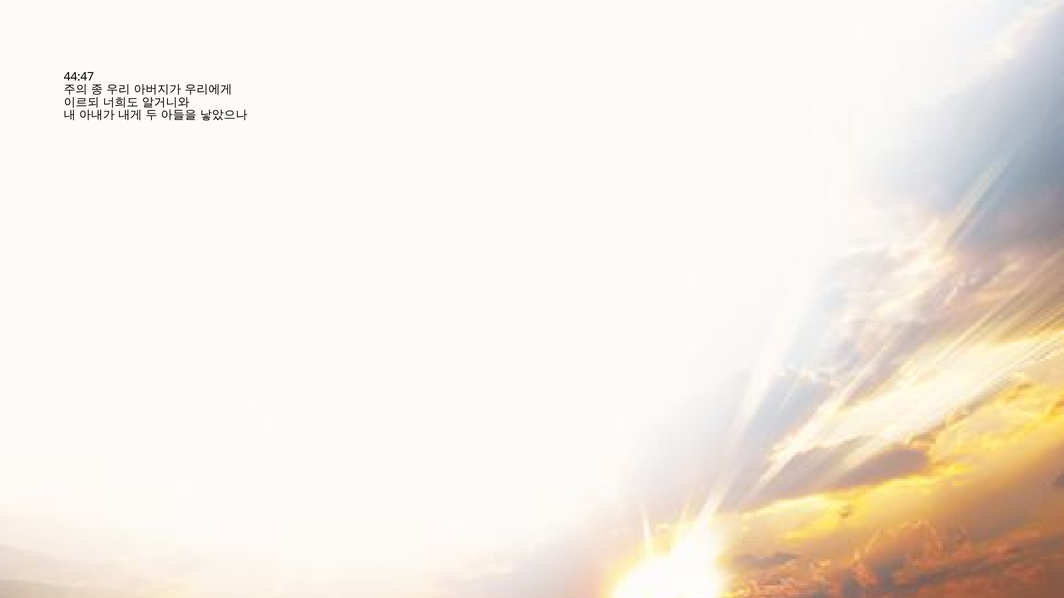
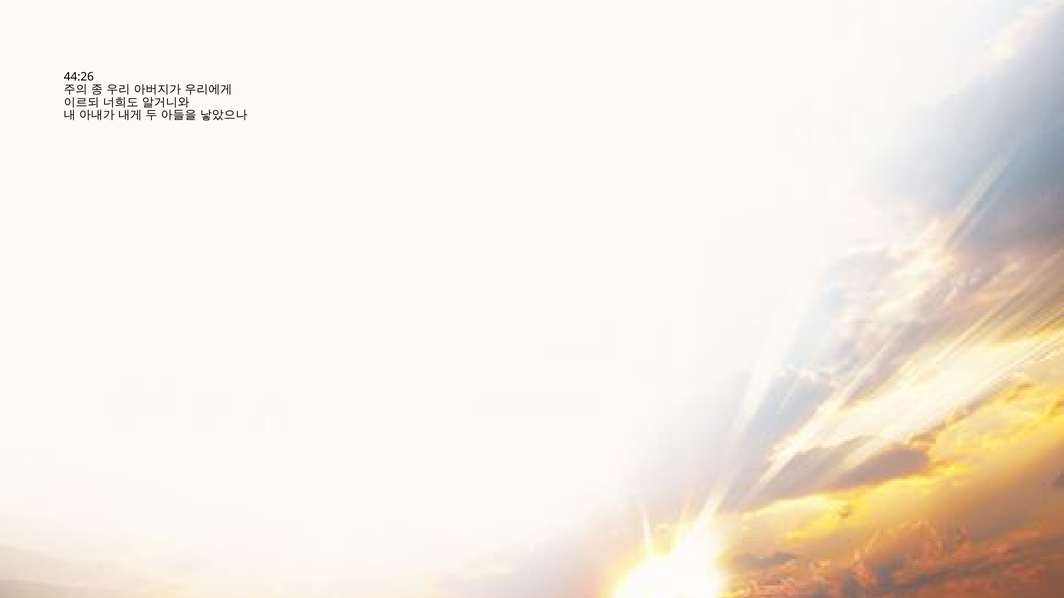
44:47: 44:47 -> 44:26 (79, 77)
